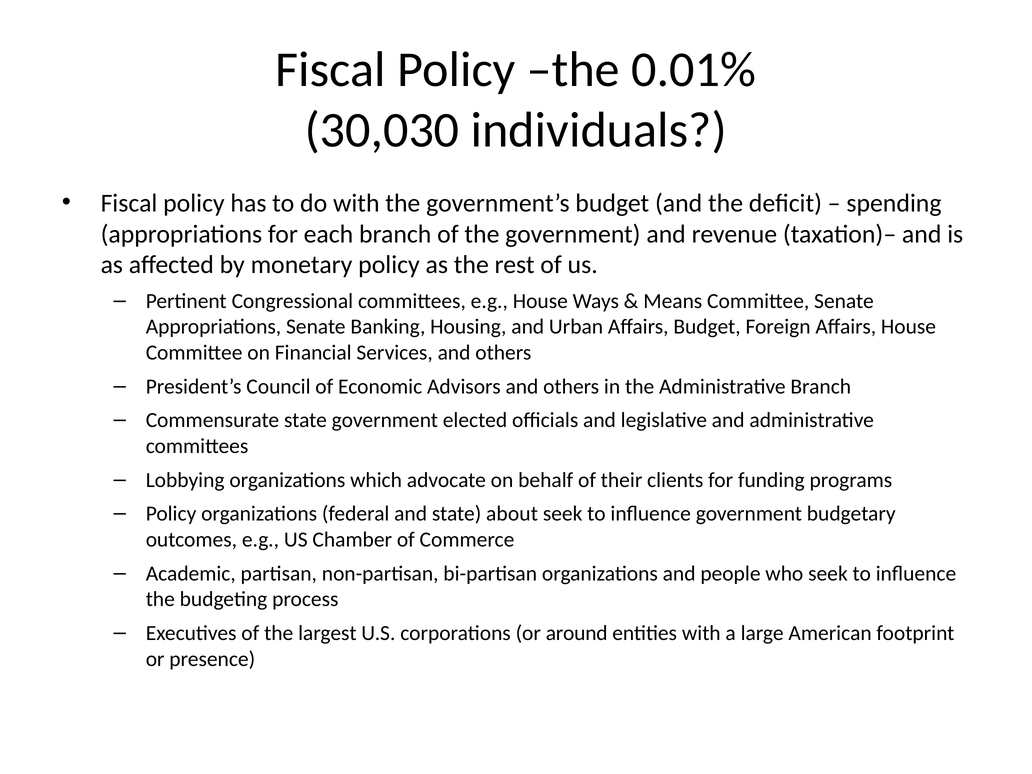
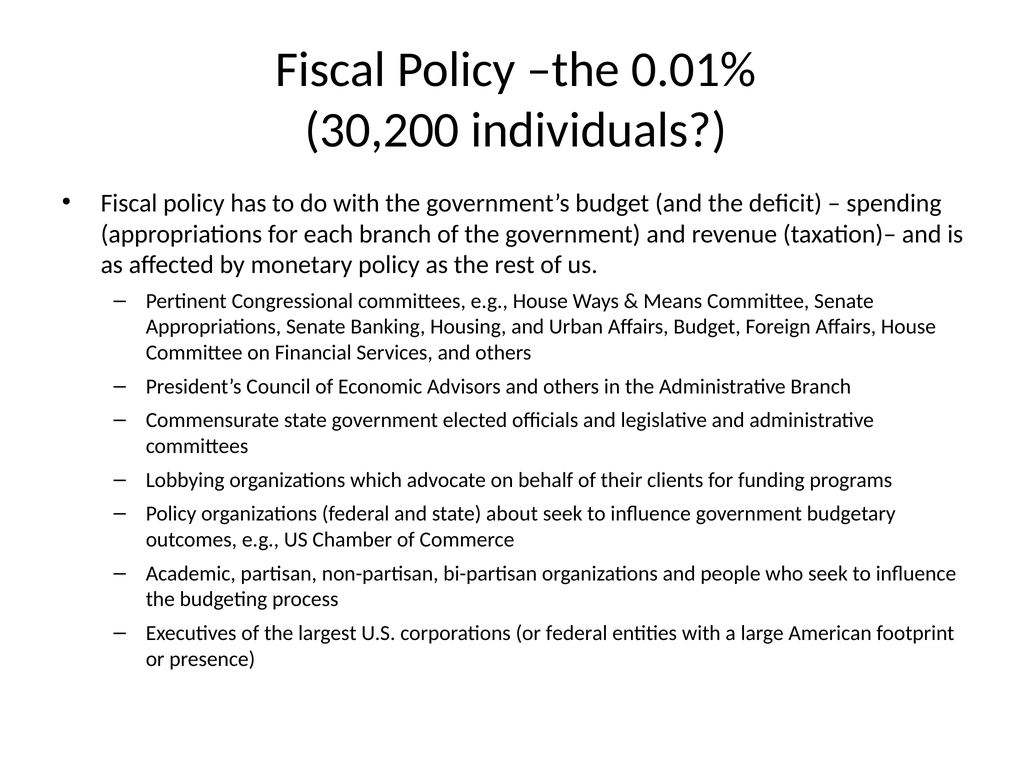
30,030: 30,030 -> 30,200 (382, 130)
or around: around -> federal (577, 633)
